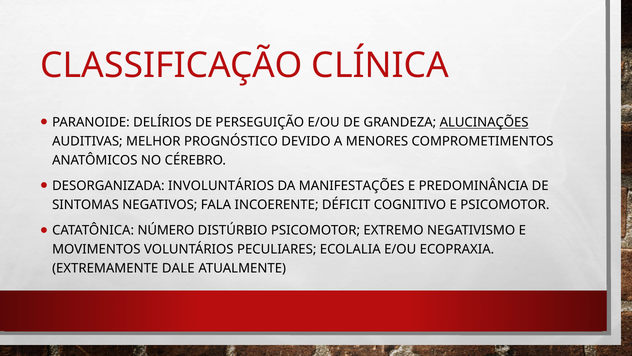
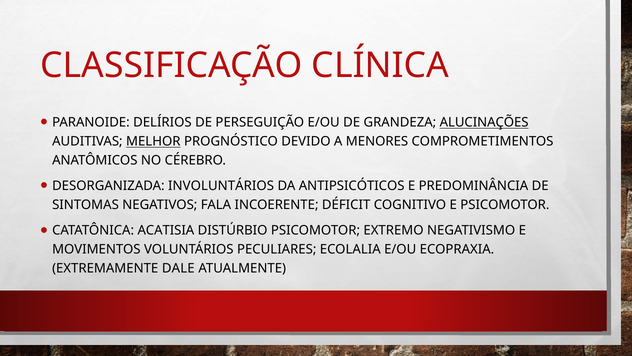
MELHOR underline: none -> present (153, 141)
MANIFESTAÇÕES: MANIFESTAÇÕES -> ANTIPSICÓTICOS (352, 186)
NÚMERO: NÚMERO -> ACATISIA (166, 230)
